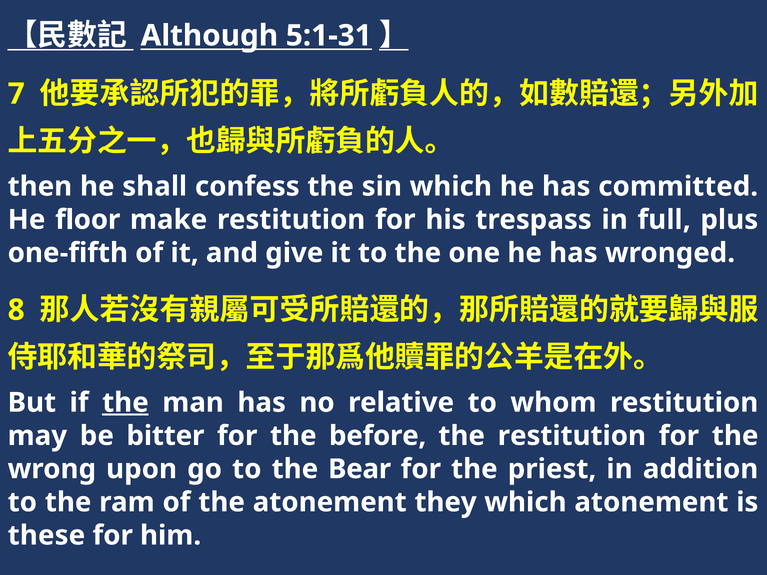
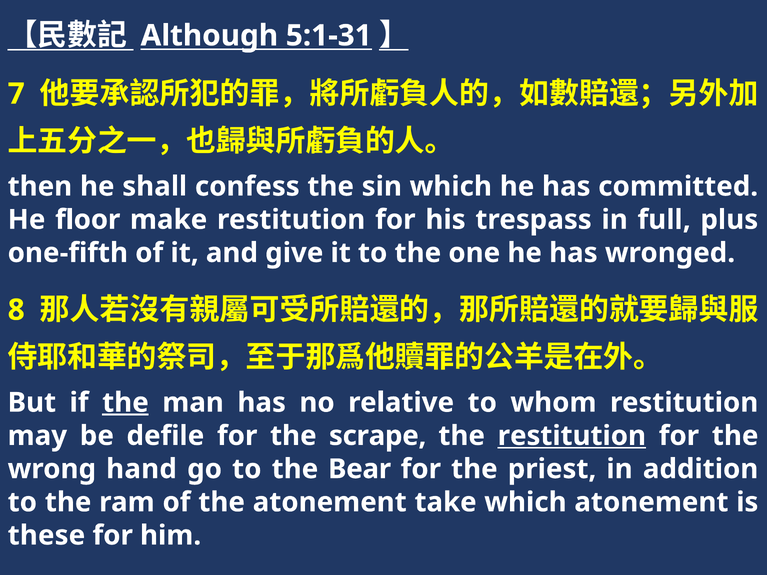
bitter: bitter -> defile (165, 436)
before: before -> scrape (378, 436)
restitution underline: none -> present (572, 436)
upon: upon -> hand (142, 469)
they: they -> take (446, 502)
